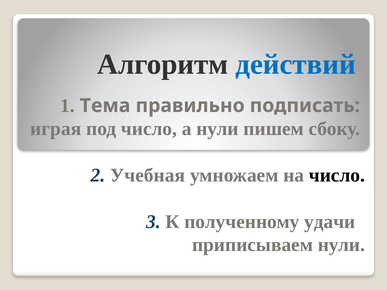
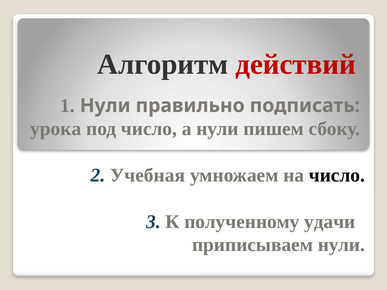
действий colour: blue -> red (296, 64)
1 Тема: Тема -> Нули (105, 106)
играя: играя -> урока (56, 129)
